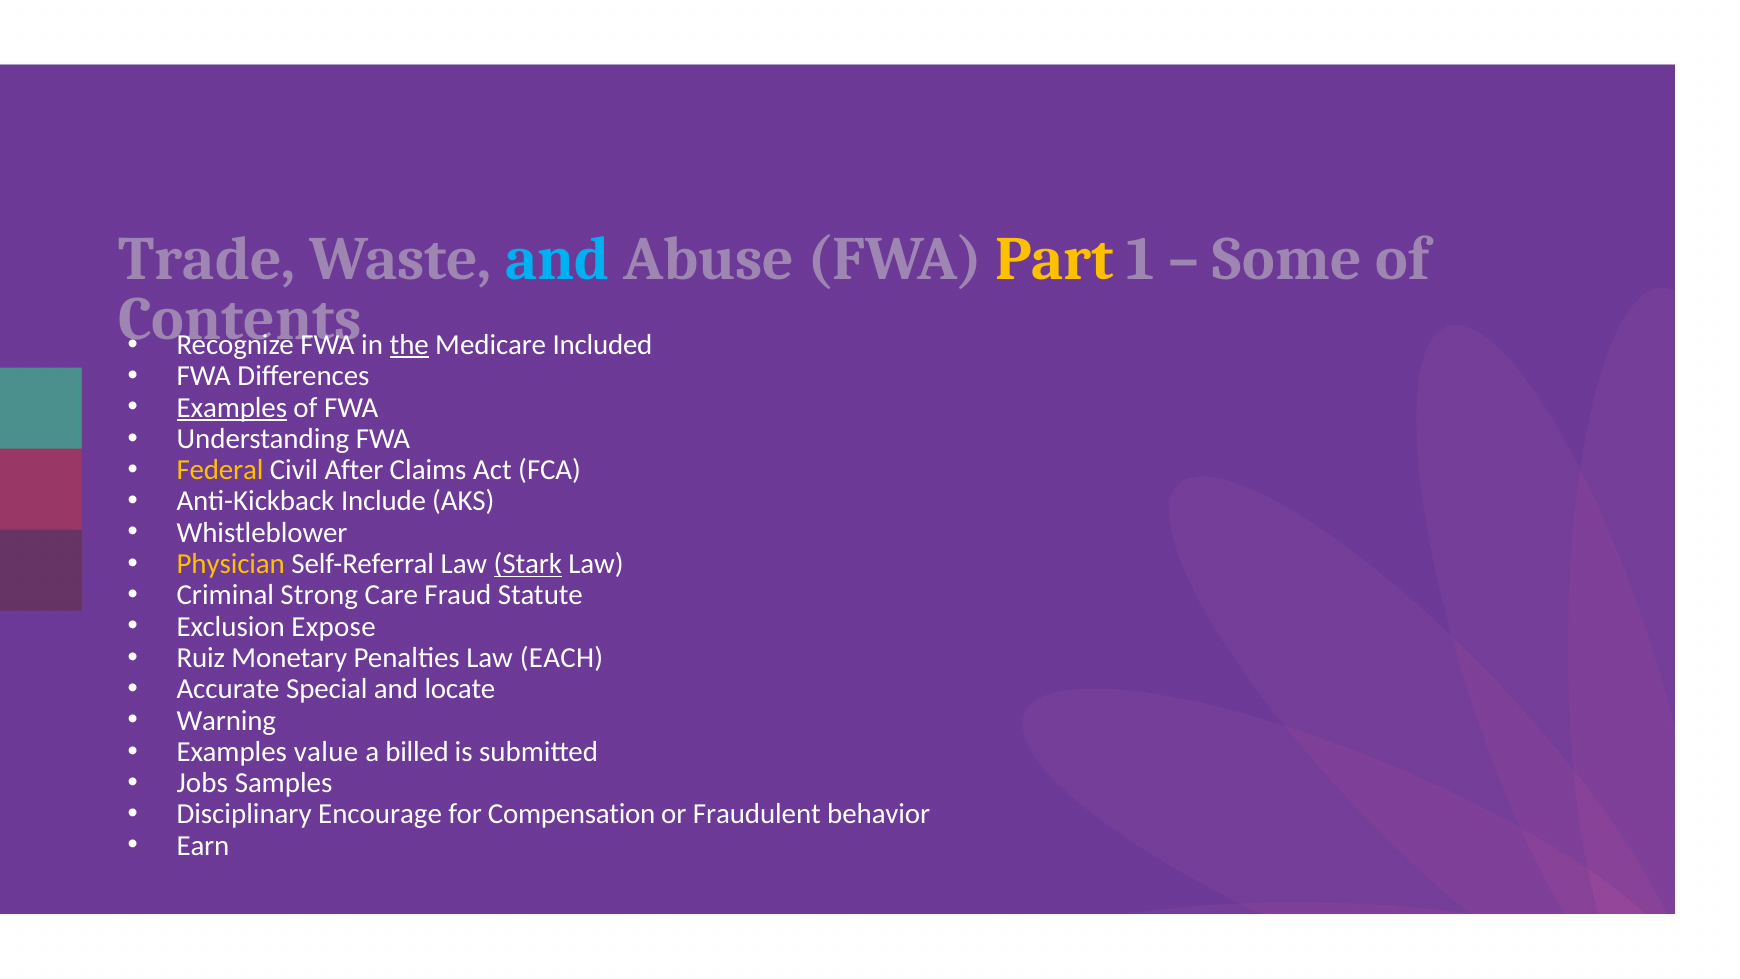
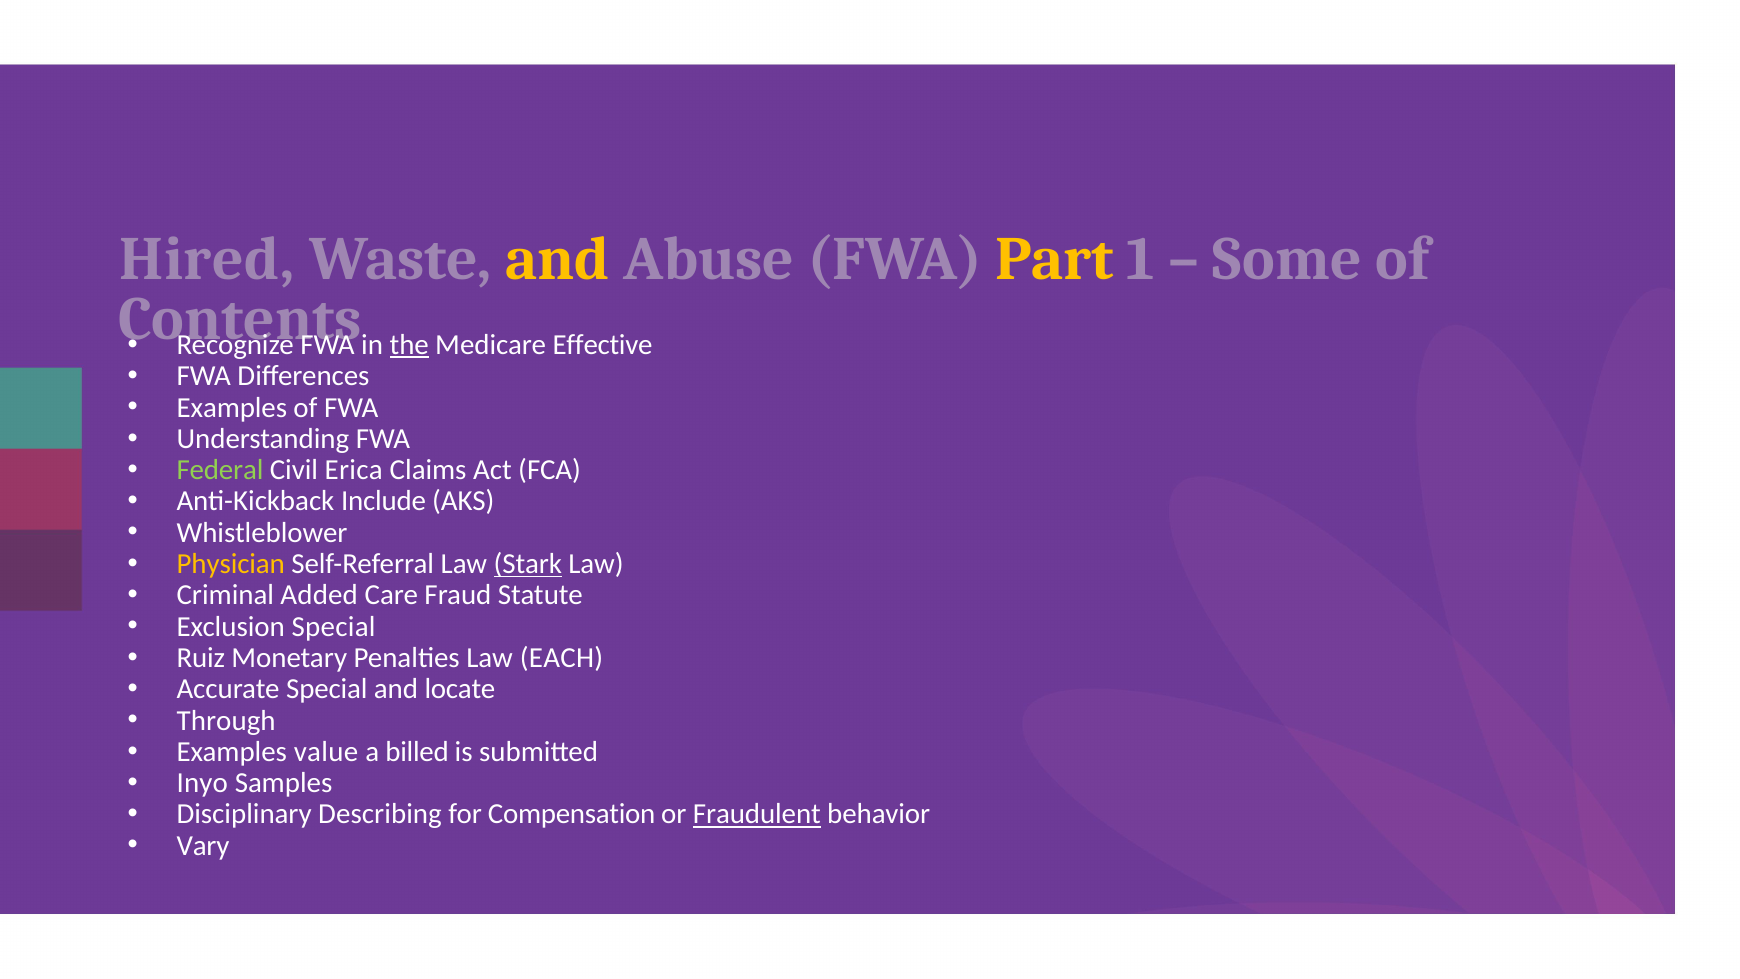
Trade: Trade -> Hired (207, 259)
and colour: light blue -> yellow (558, 259)
Included: Included -> Effective (603, 345)
Examples underline: present -> none (232, 407)
Federal colour: yellow -> light green (220, 470)
After: After -> Erica (354, 470)
Strong: Strong -> Added (319, 595)
Exclusion Expose: Expose -> Special (334, 626)
Warning: Warning -> Through (226, 720)
Jobs: Jobs -> Inyo (202, 783)
Encourage: Encourage -> Describing (380, 814)
Fraudulent underline: none -> present (757, 814)
Earn: Earn -> Vary (203, 845)
